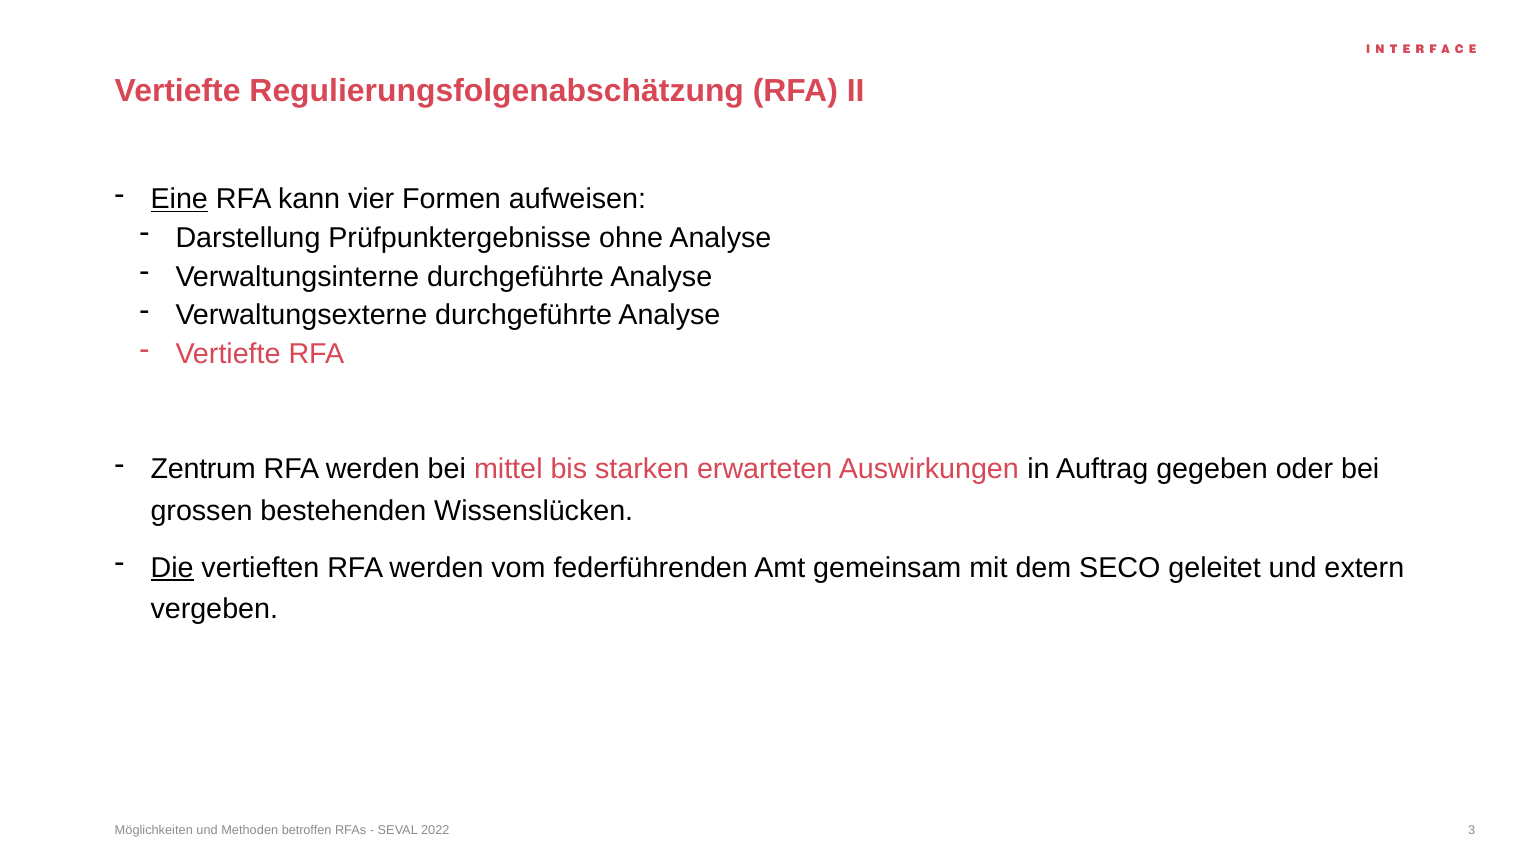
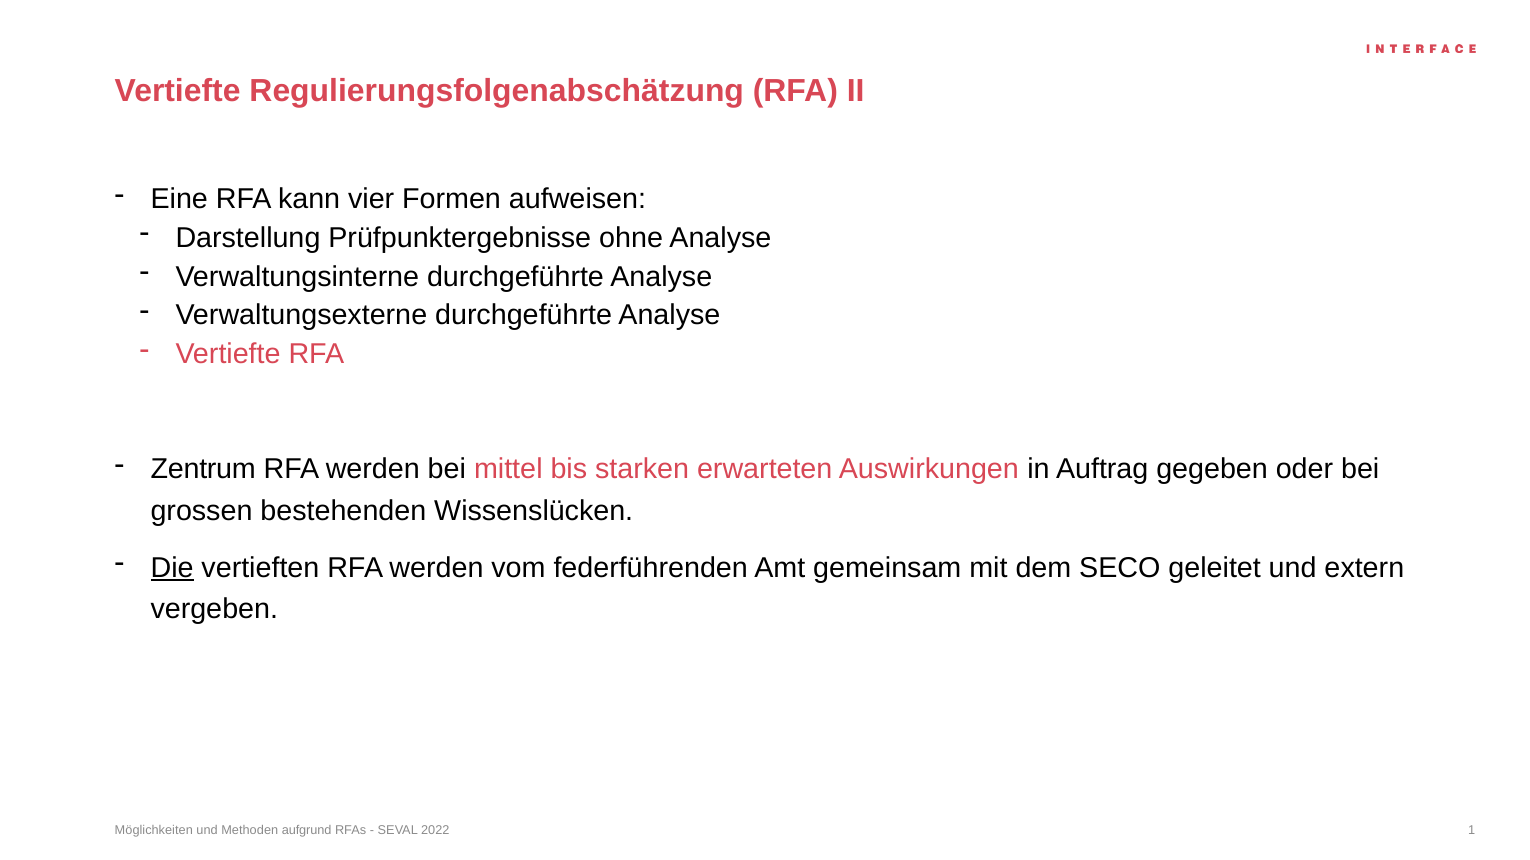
Eine underline: present -> none (179, 199)
betroffen: betroffen -> aufgrund (307, 831)
3: 3 -> 1 (1472, 831)
